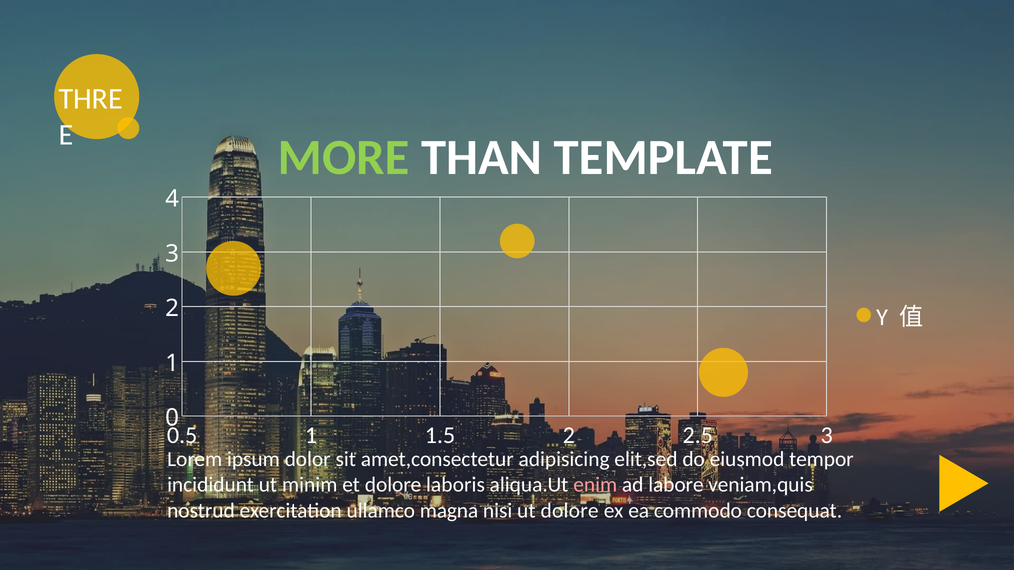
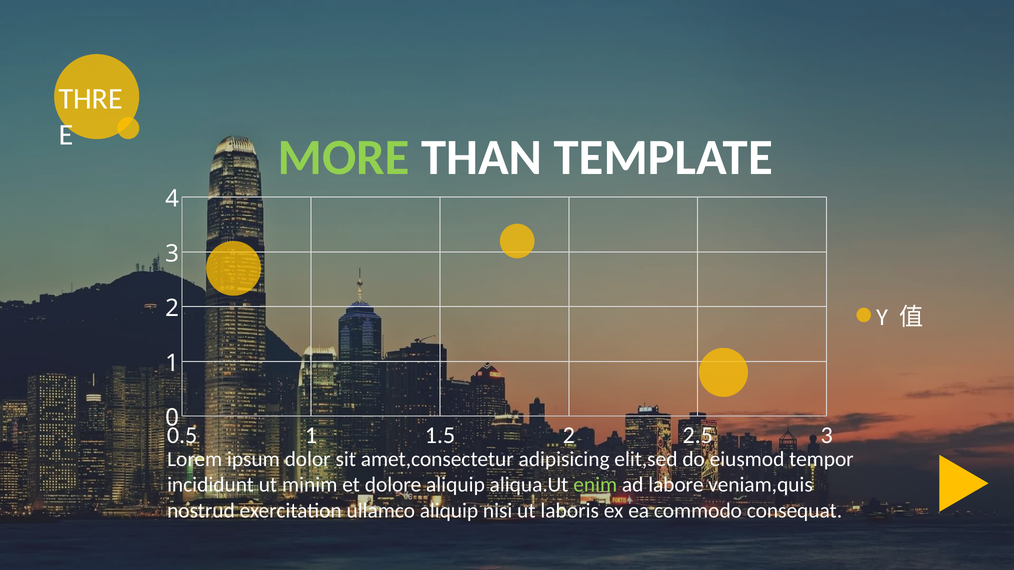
dolore laboris: laboris -> aliquip (455, 485)
enim colour: pink -> light green (595, 485)
ullamco magna: magna -> aliquip (449, 511)
ut dolore: dolore -> laboris (570, 511)
